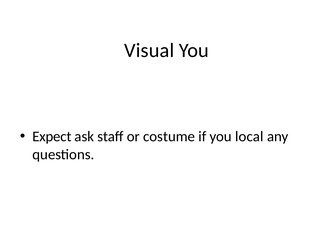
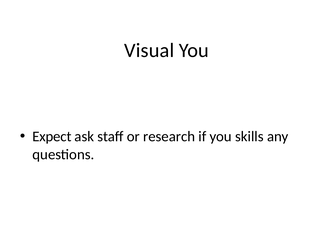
costume: costume -> research (169, 136)
local: local -> skills (249, 136)
